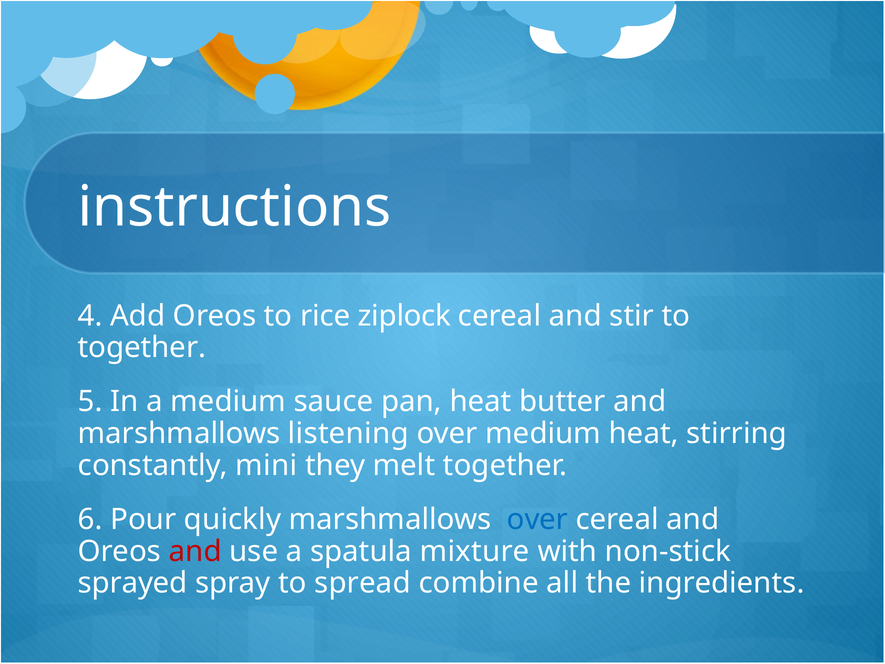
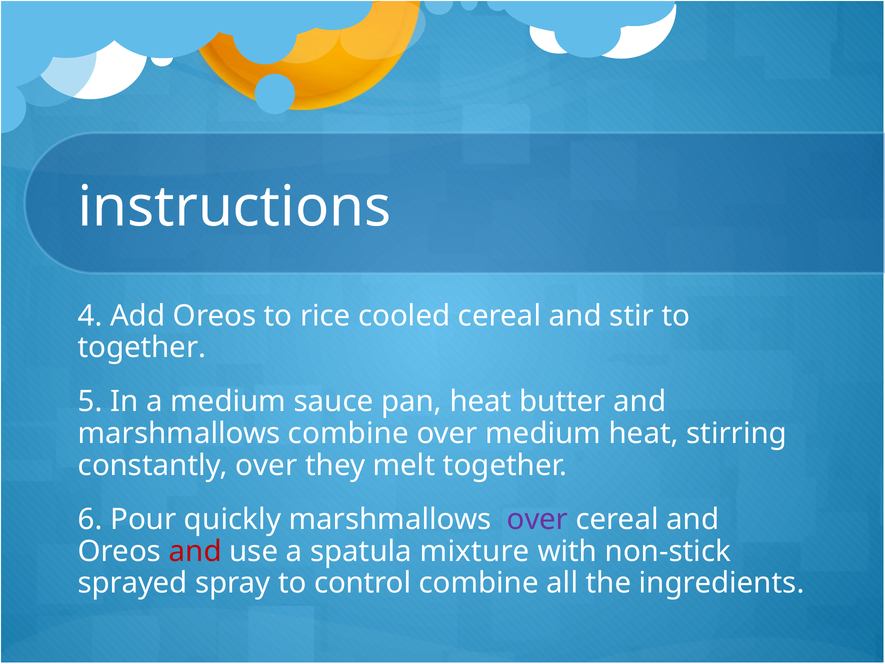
ziplock: ziplock -> cooled (404, 316)
marshmallows listening: listening -> combine (348, 433)
constantly mini: mini -> over (266, 465)
over colour: blue -> purple (537, 519)
spread: spread -> control (363, 583)
